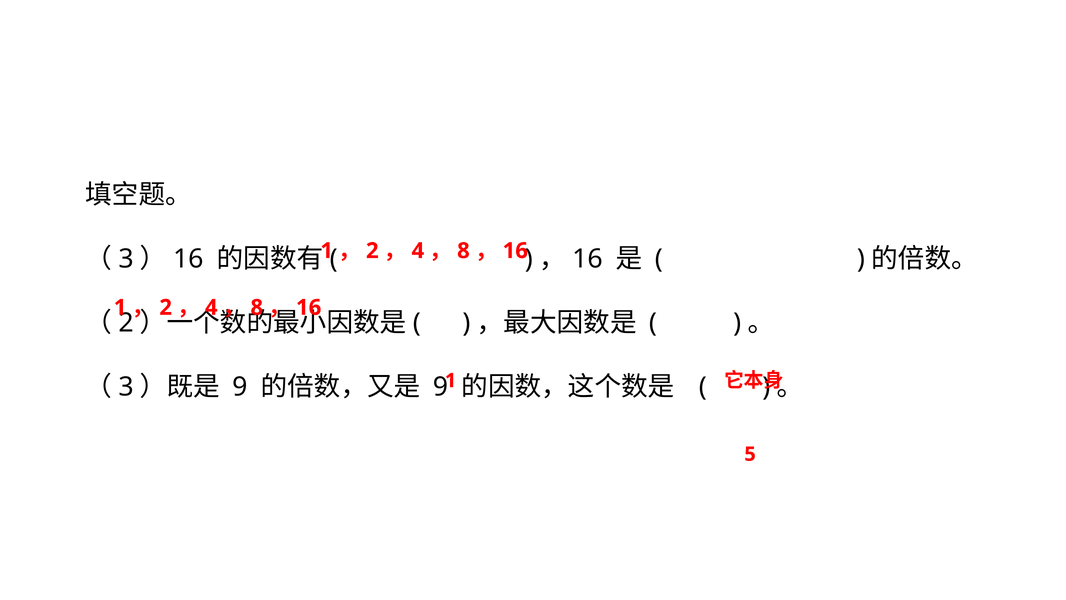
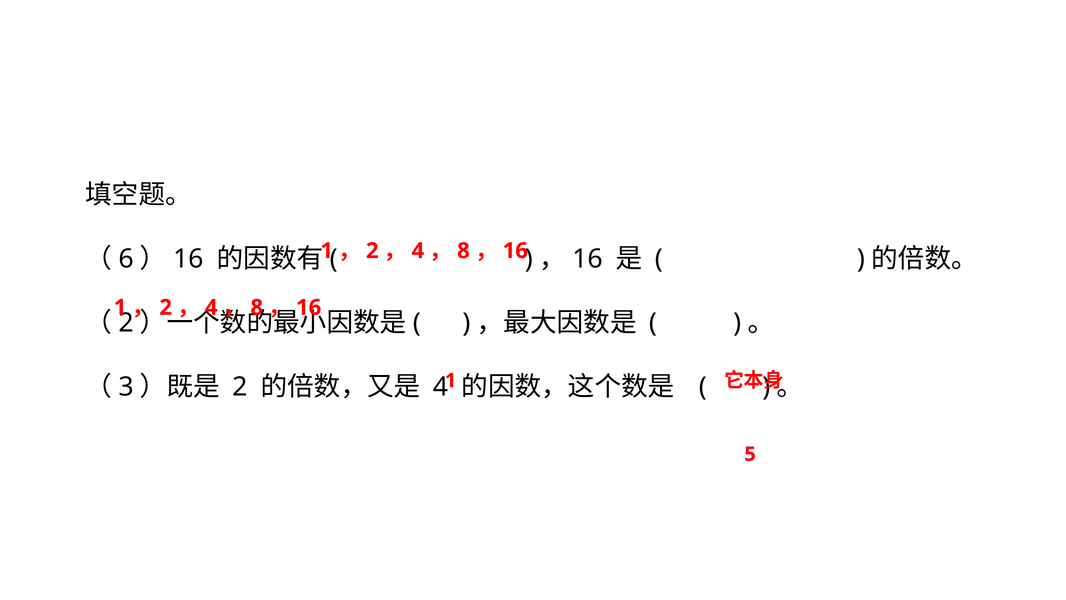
3: 3 -> 6 (126, 259)
9: 9 -> 2 (240, 387)
9: 9 -> 4 (440, 387)
